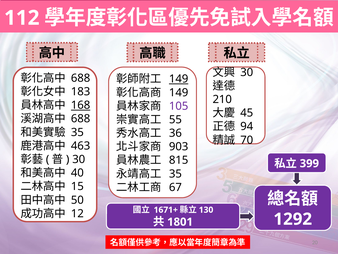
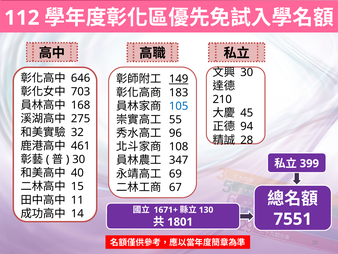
688: 688 -> 646 (81, 78)
183: 183 -> 703 (81, 91)
149: 149 -> 183 (179, 92)
168 underline: present -> none (81, 105)
105 colour: purple -> blue (179, 106)
688: 688 -> 275 (81, 119)
35: 35 -> 32 (77, 132)
36: 36 -> 96 (175, 133)
70: 70 -> 28 (247, 140)
463: 463 -> 461 (81, 146)
903: 903 -> 108 (179, 146)
815: 815 -> 347 (179, 160)
35: 35 -> 69 (175, 173)
50: 50 -> 11 (77, 200)
12: 12 -> 14 (77, 213)
1292: 1292 -> 7551 (293, 219)
